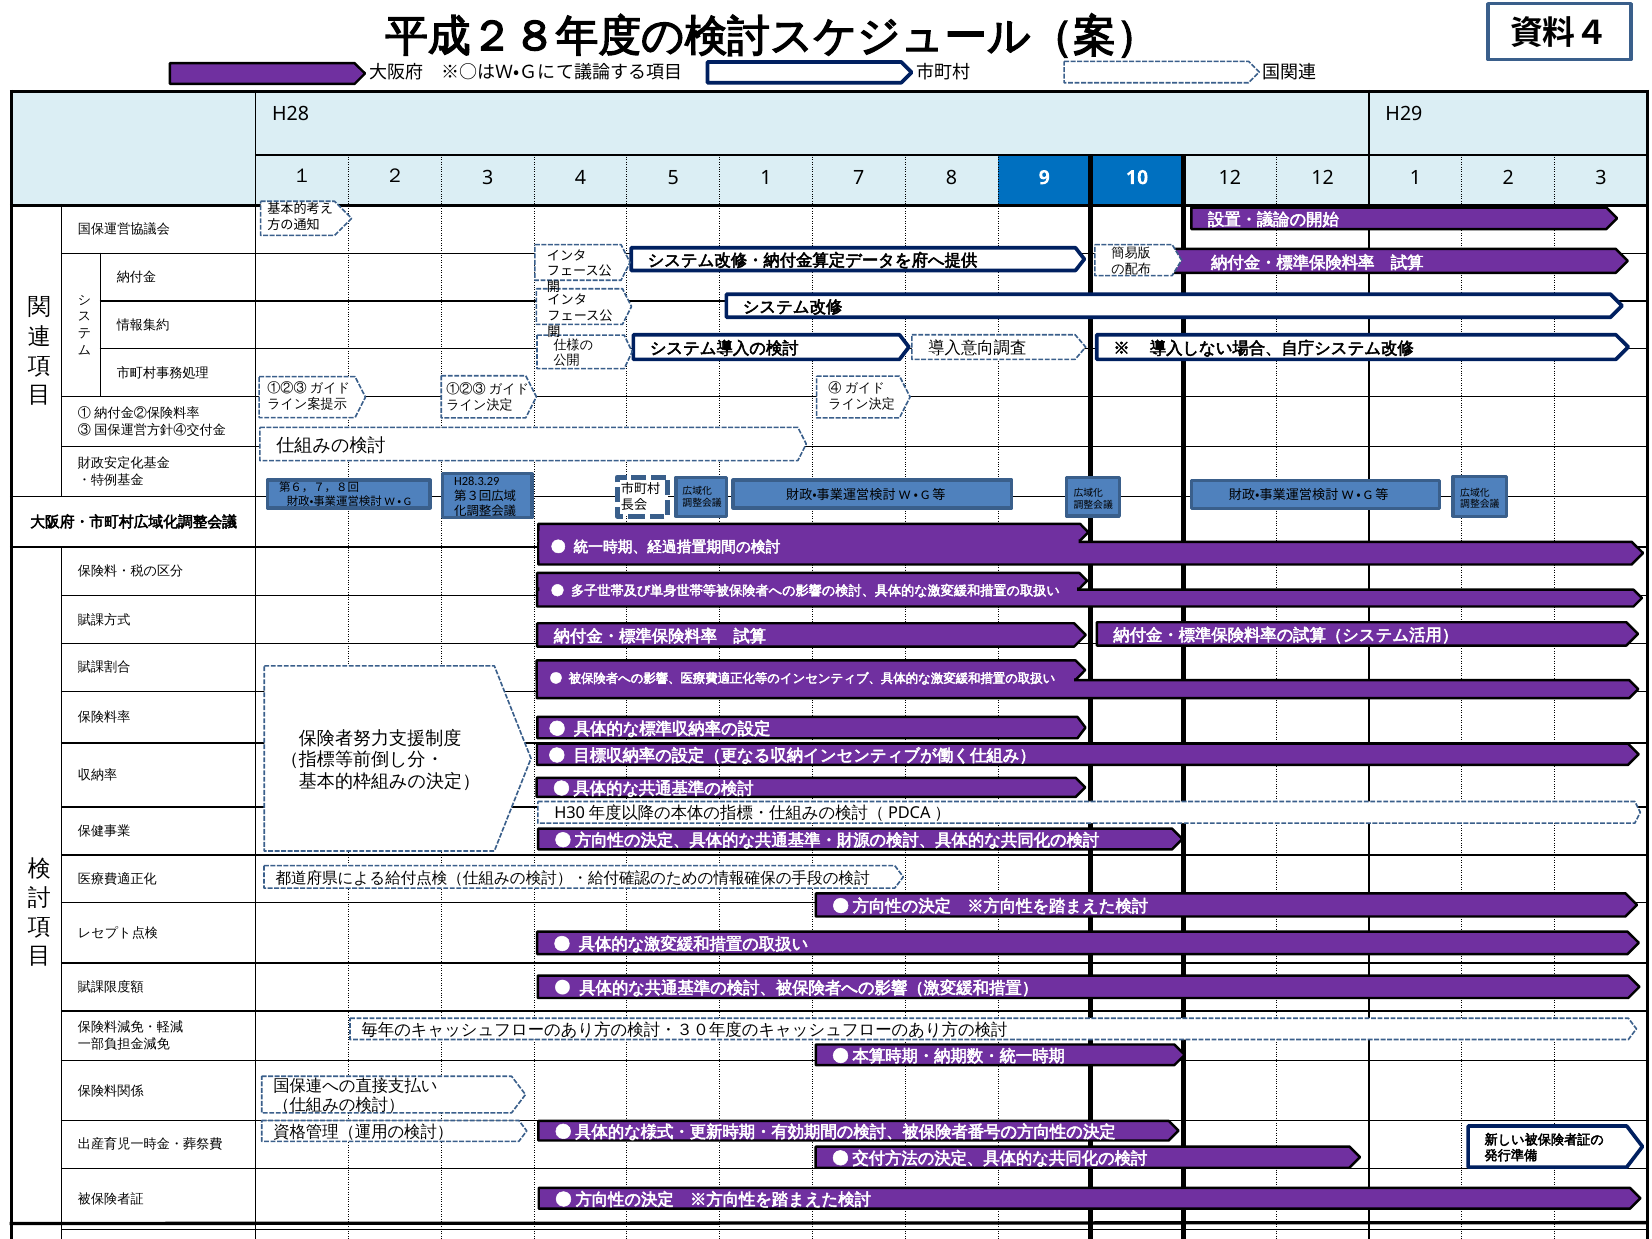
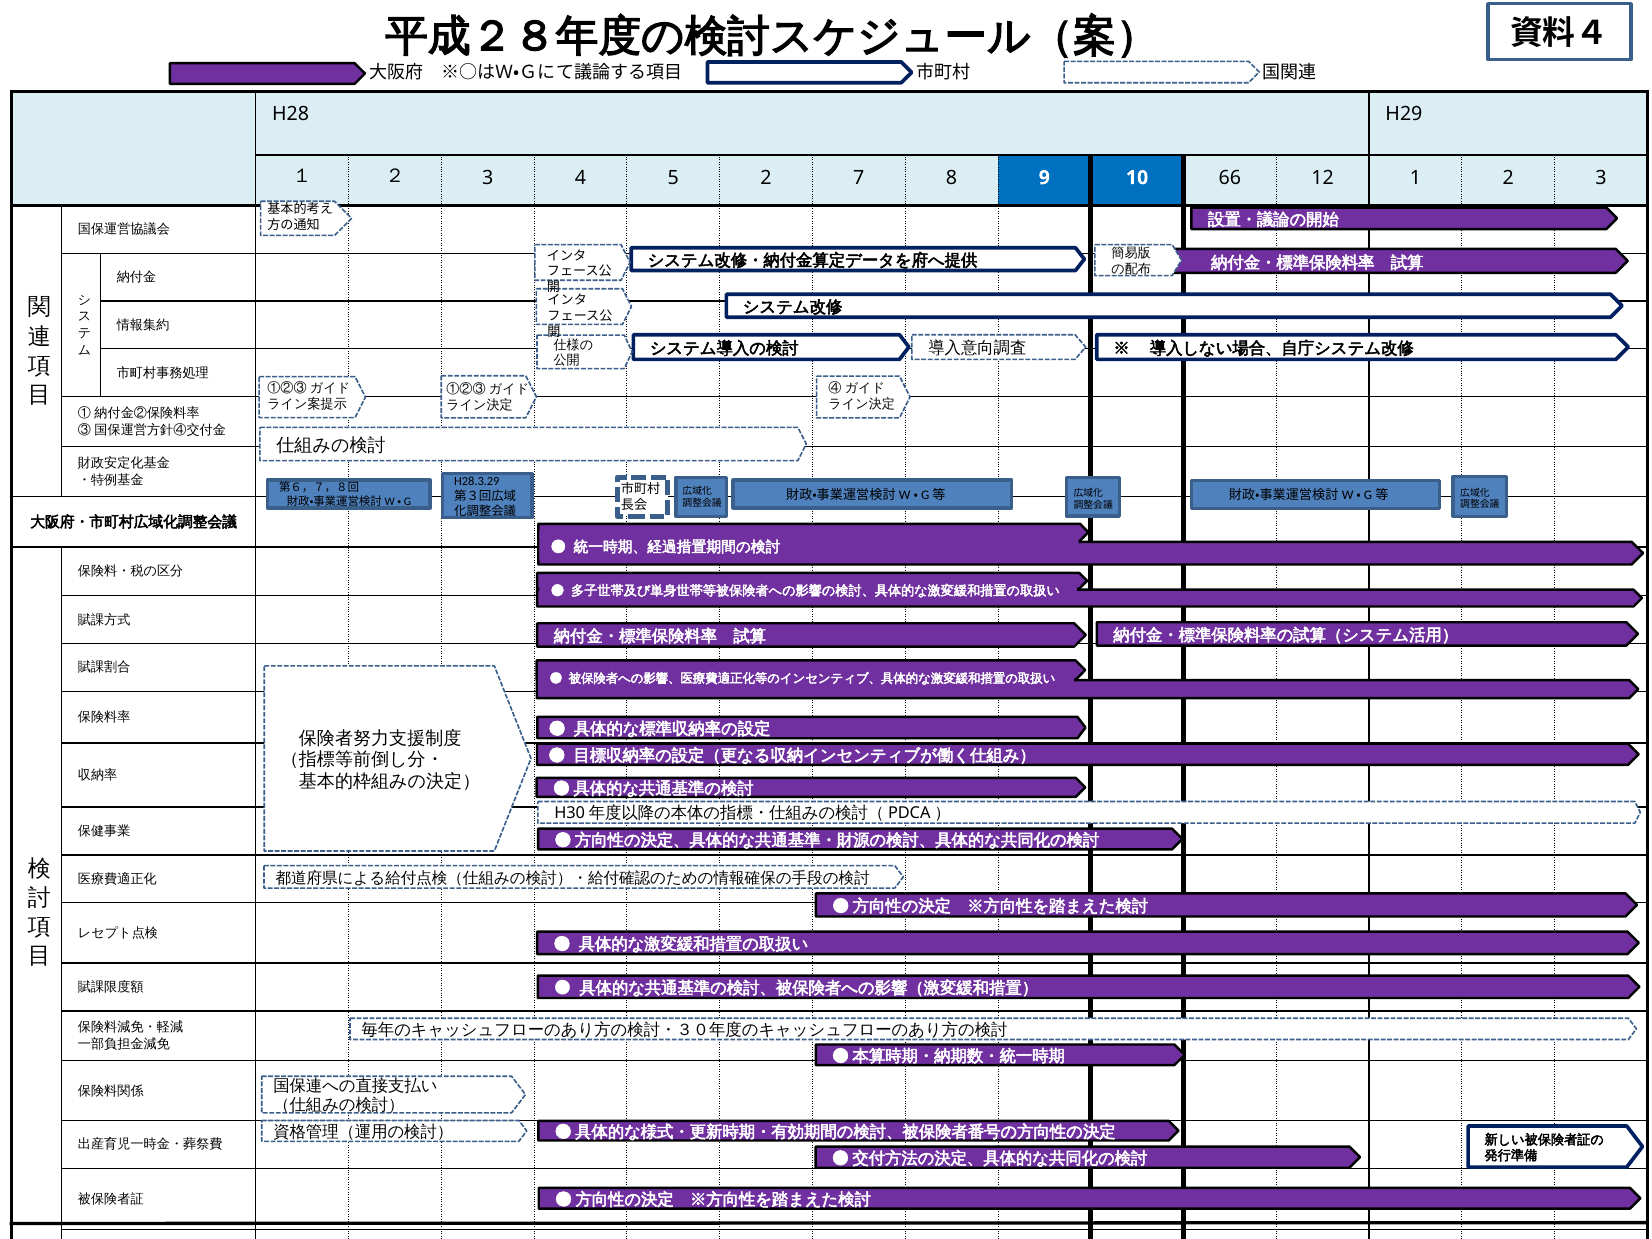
5 1: 1 -> 2 (766, 178)
10 12: 12 -> 66 (1230, 178)
